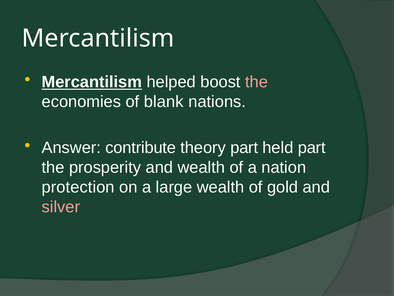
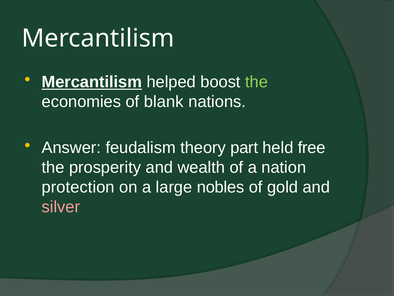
the colour: pink -> light green (256, 82)
contribute: contribute -> feudalism (141, 148)
held part: part -> free (312, 148)
large wealth: wealth -> nobles (221, 187)
